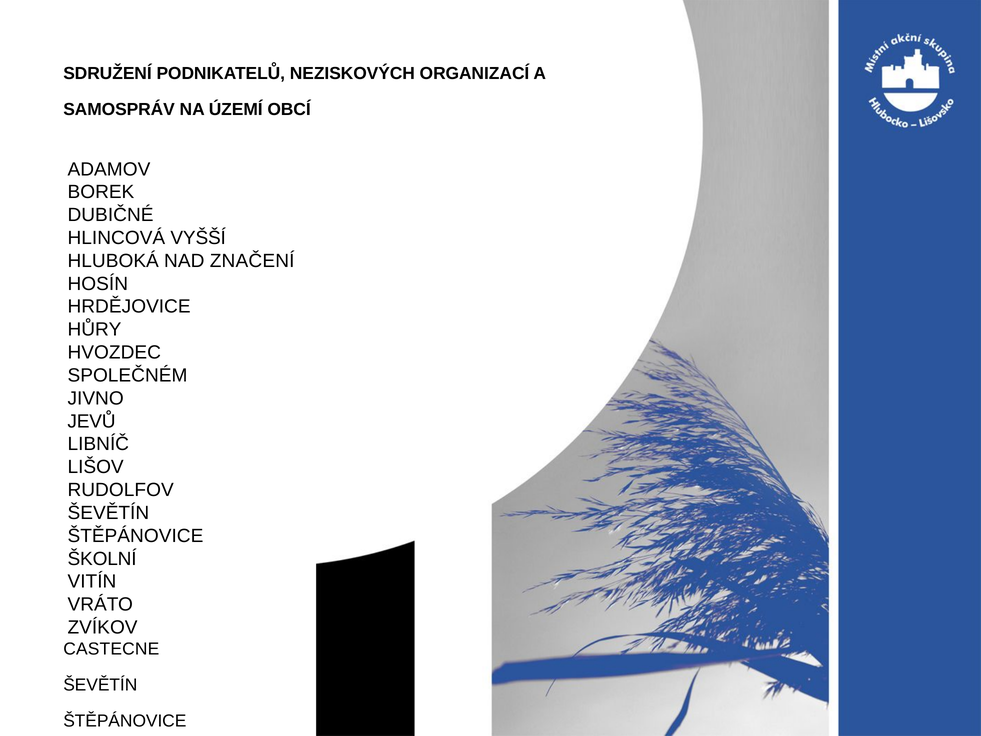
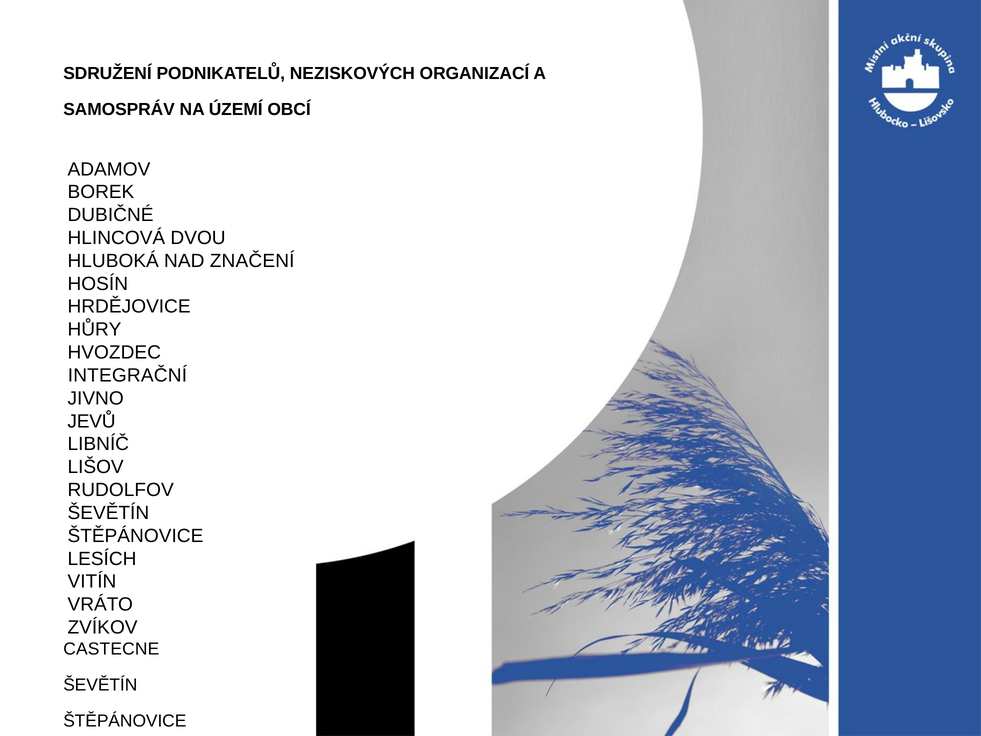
VYŠŠÍ: VYŠŠÍ -> DVOU (198, 238)
SPOLEČNÉM: SPOLEČNÉM -> INTEGRAČNÍ (127, 375)
ŠKOLNÍ: ŠKOLNÍ -> LESÍCH (102, 559)
